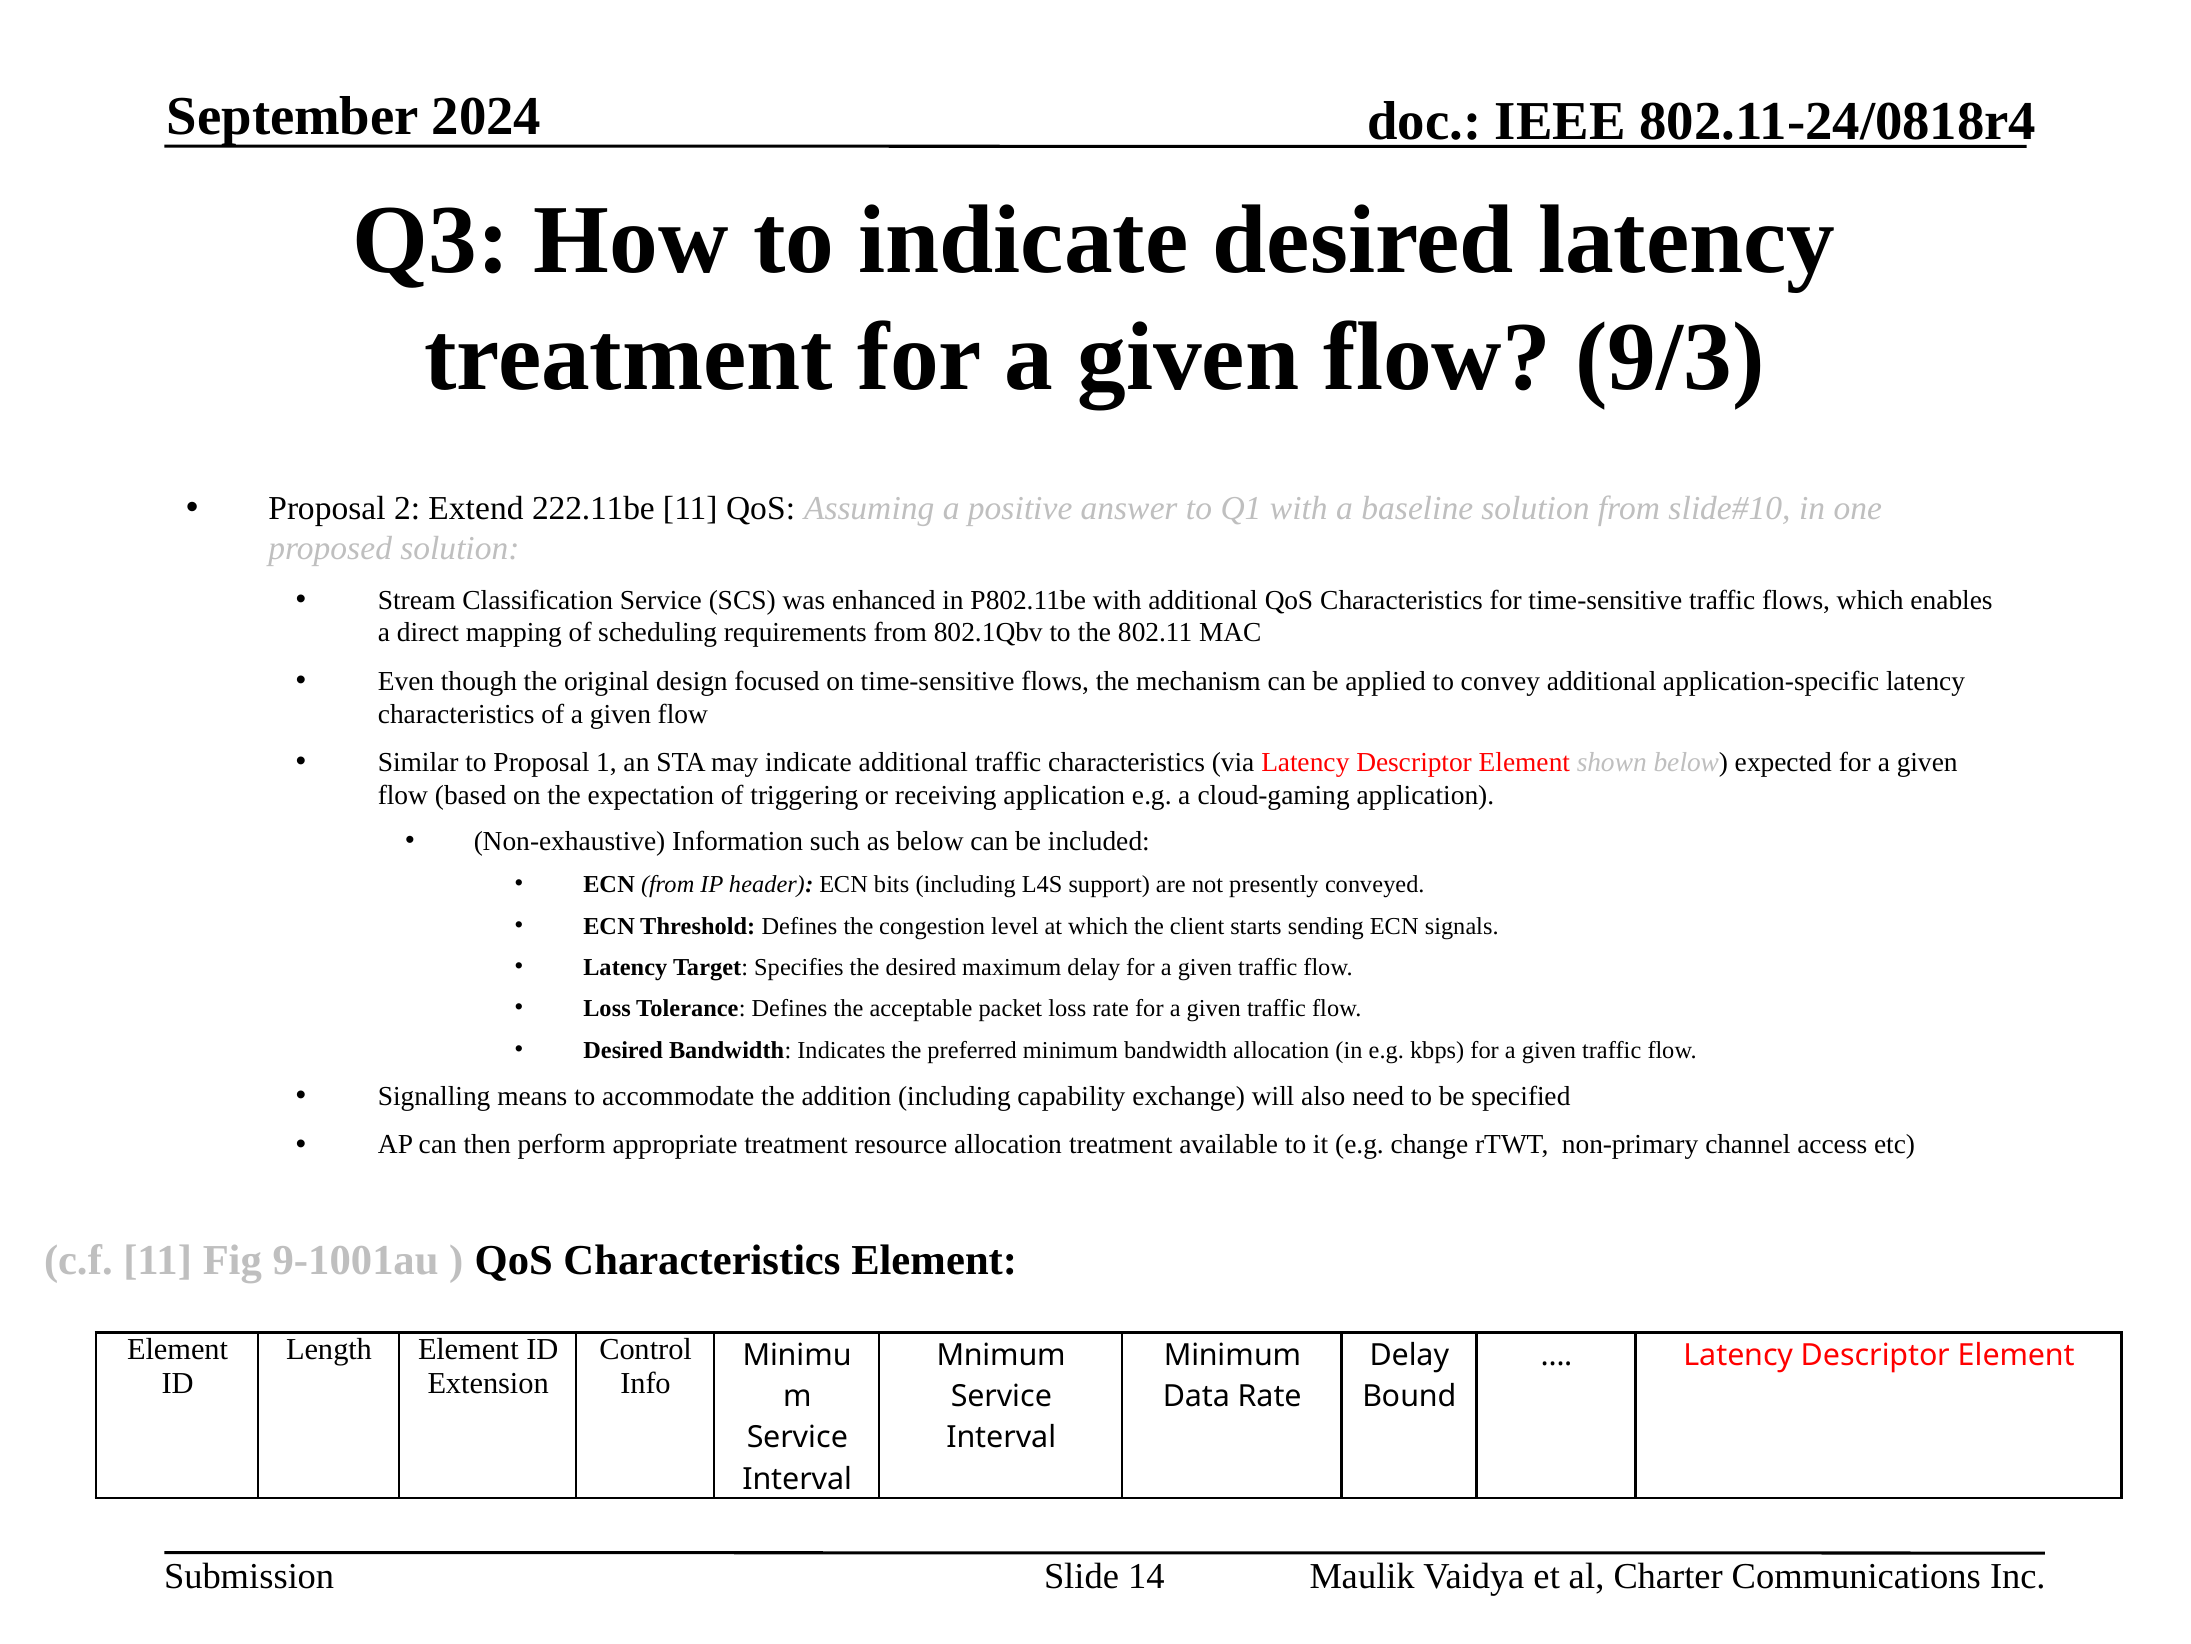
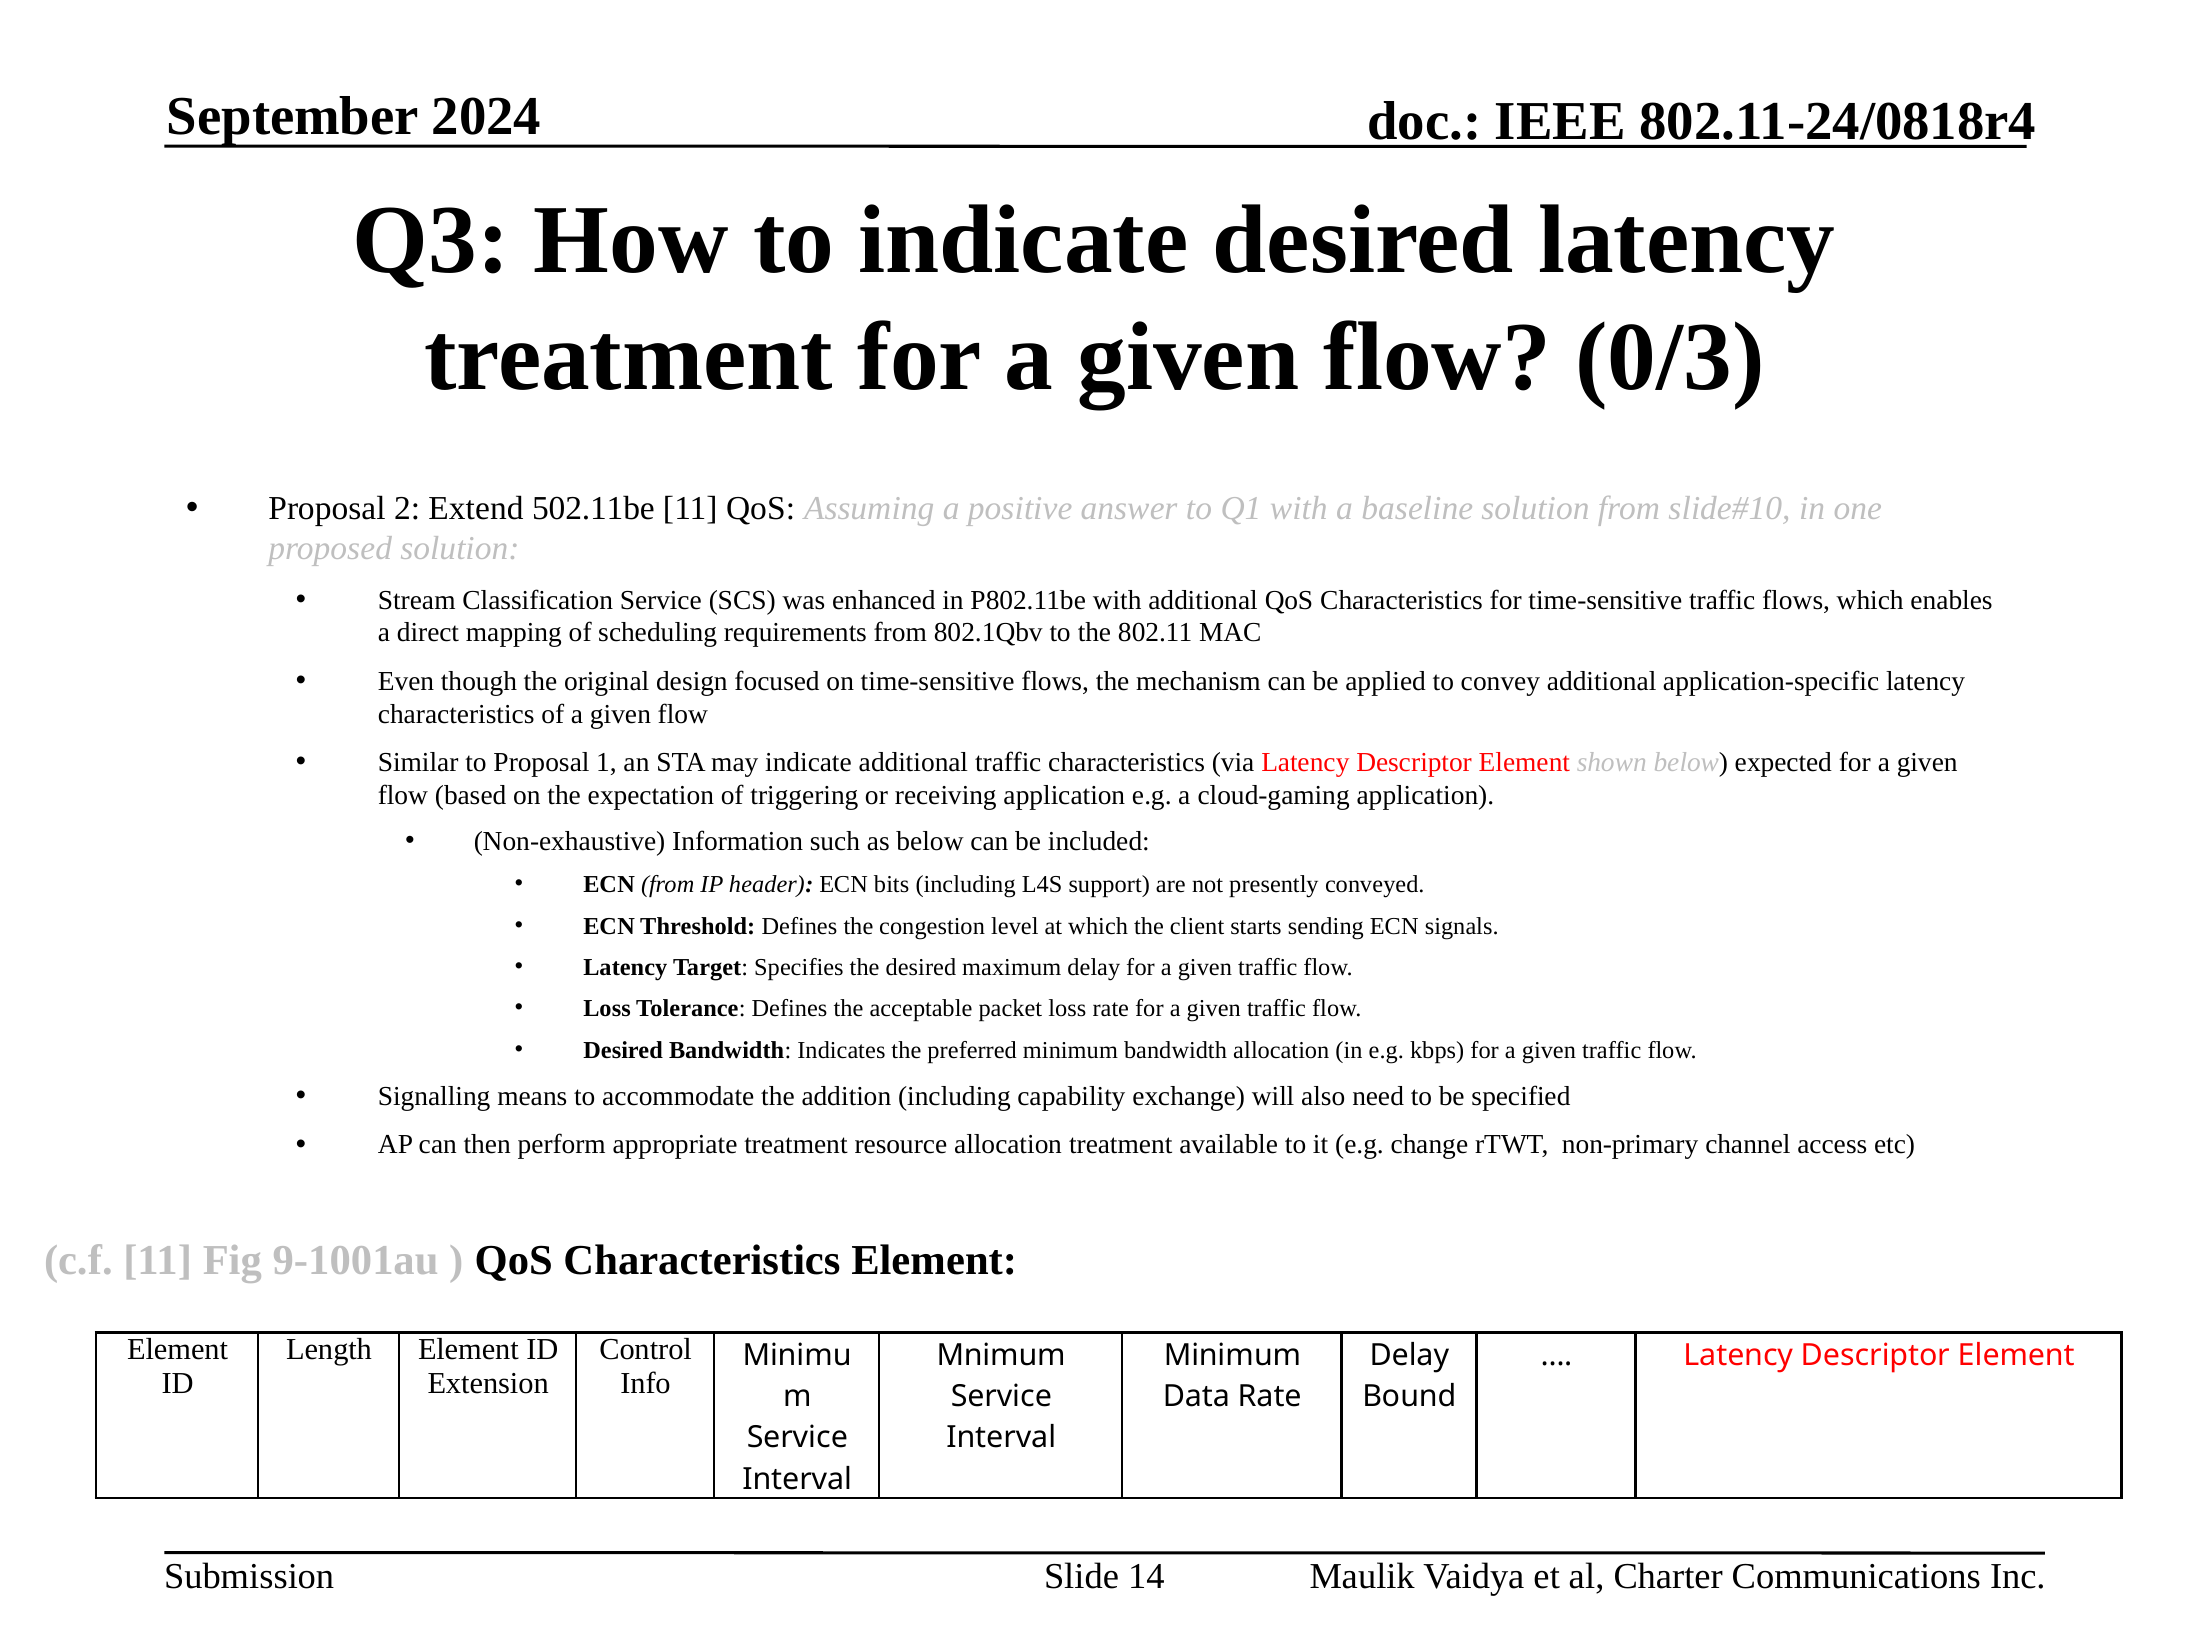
9/3: 9/3 -> 0/3 (1670, 358)
222.11be: 222.11be -> 502.11be (593, 508)
